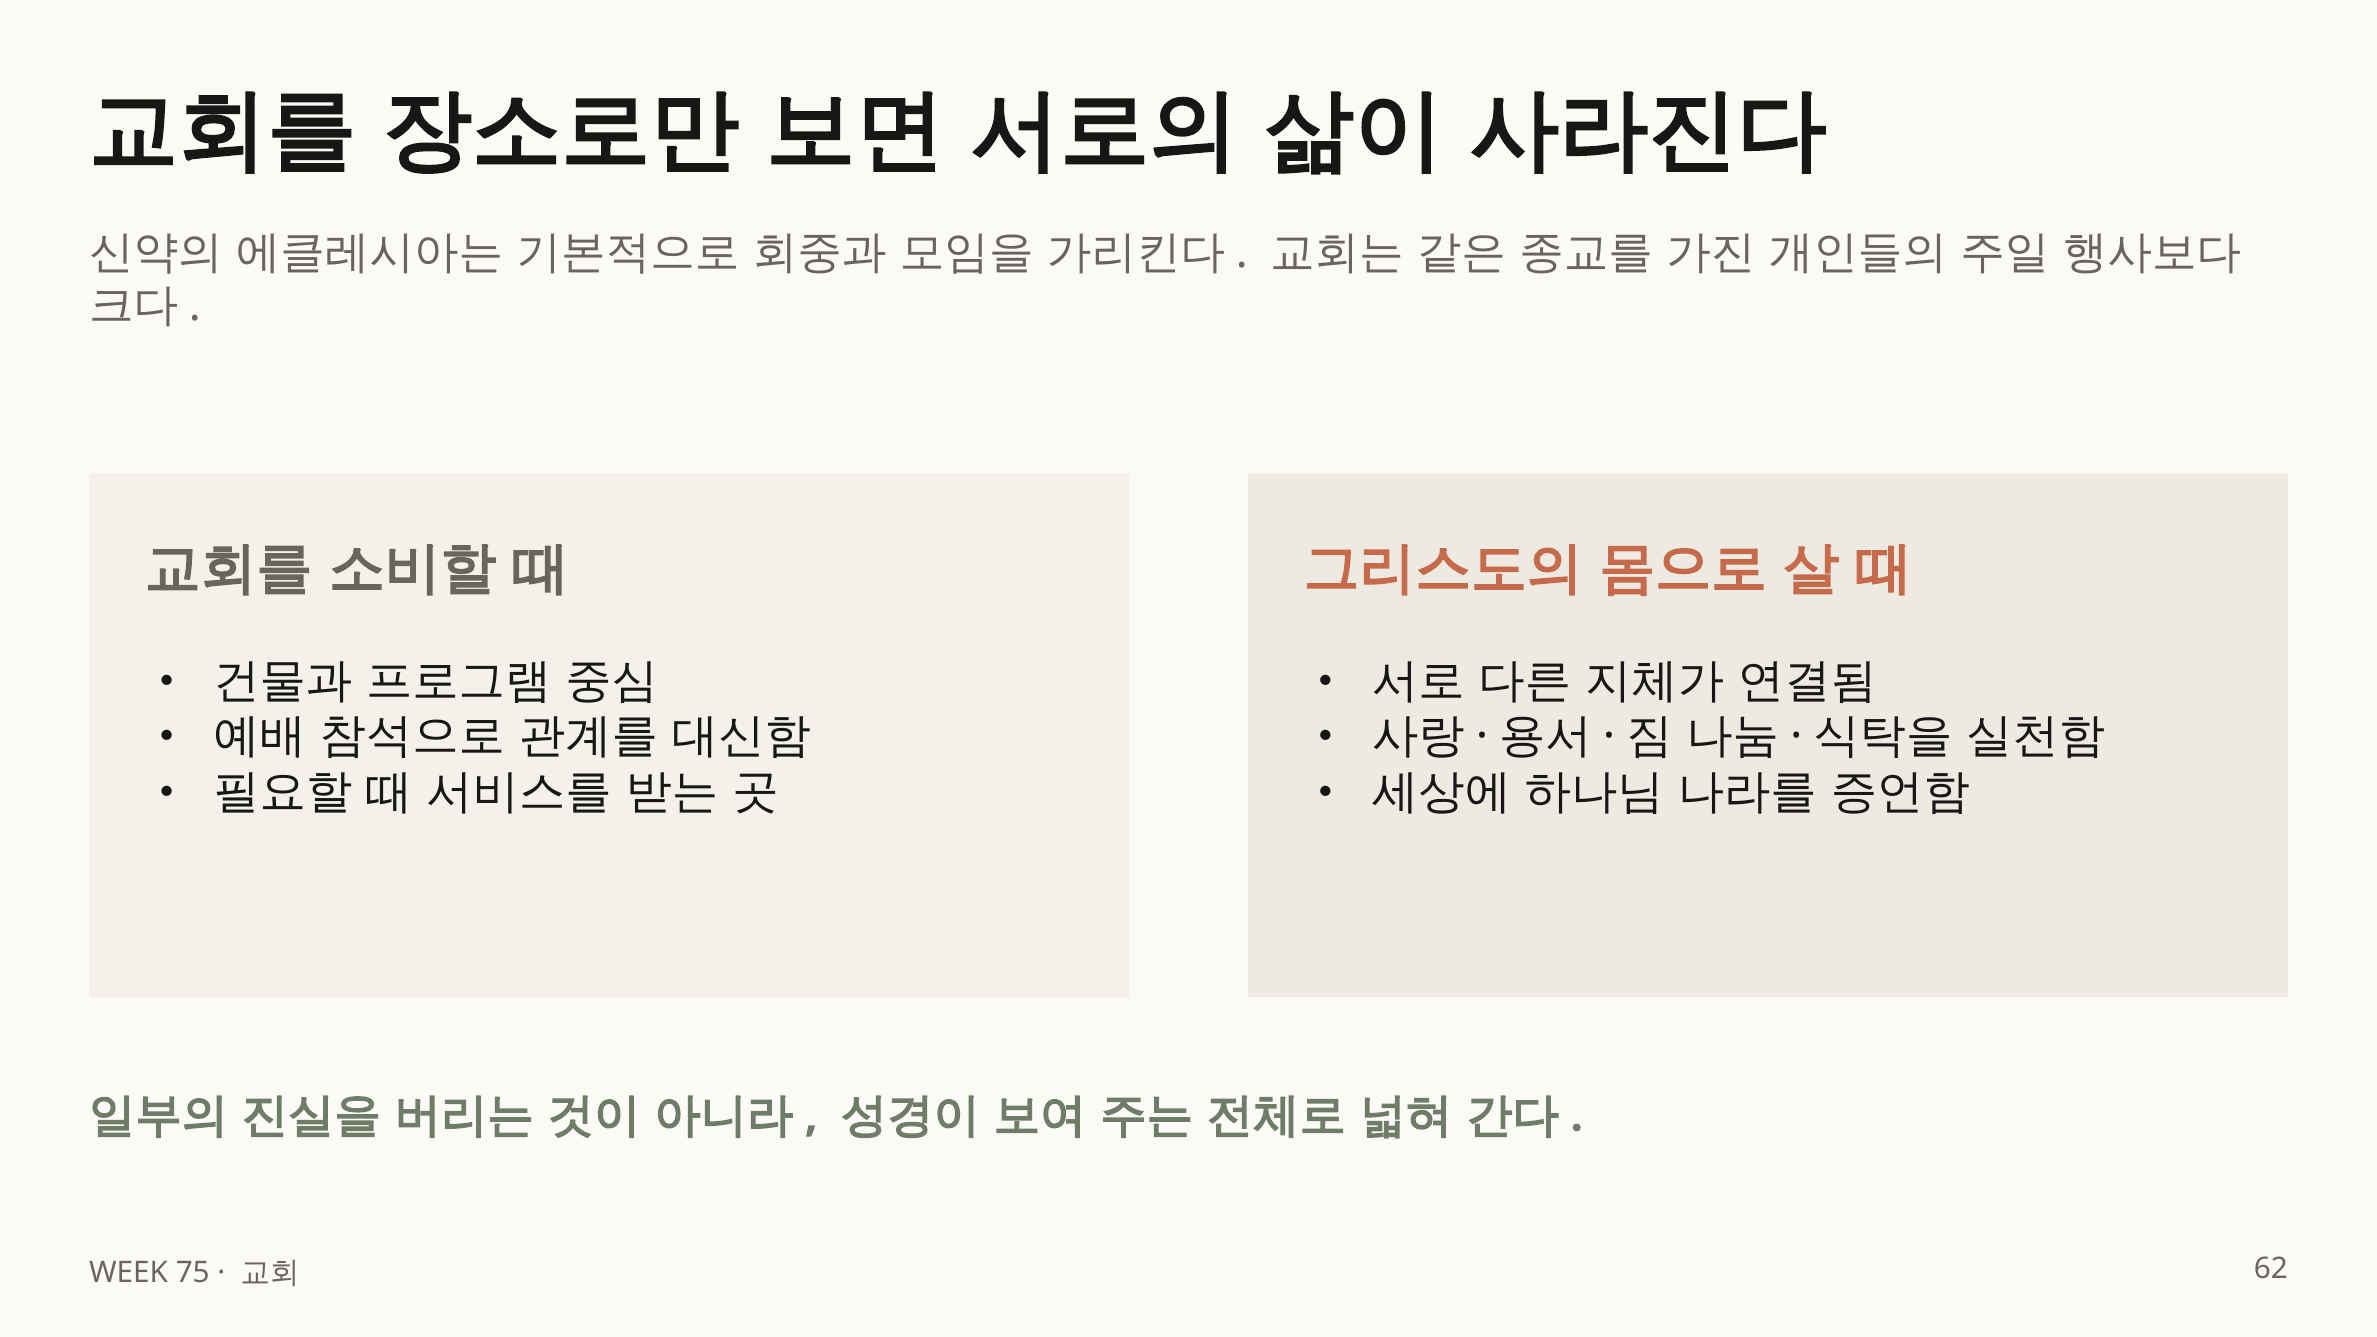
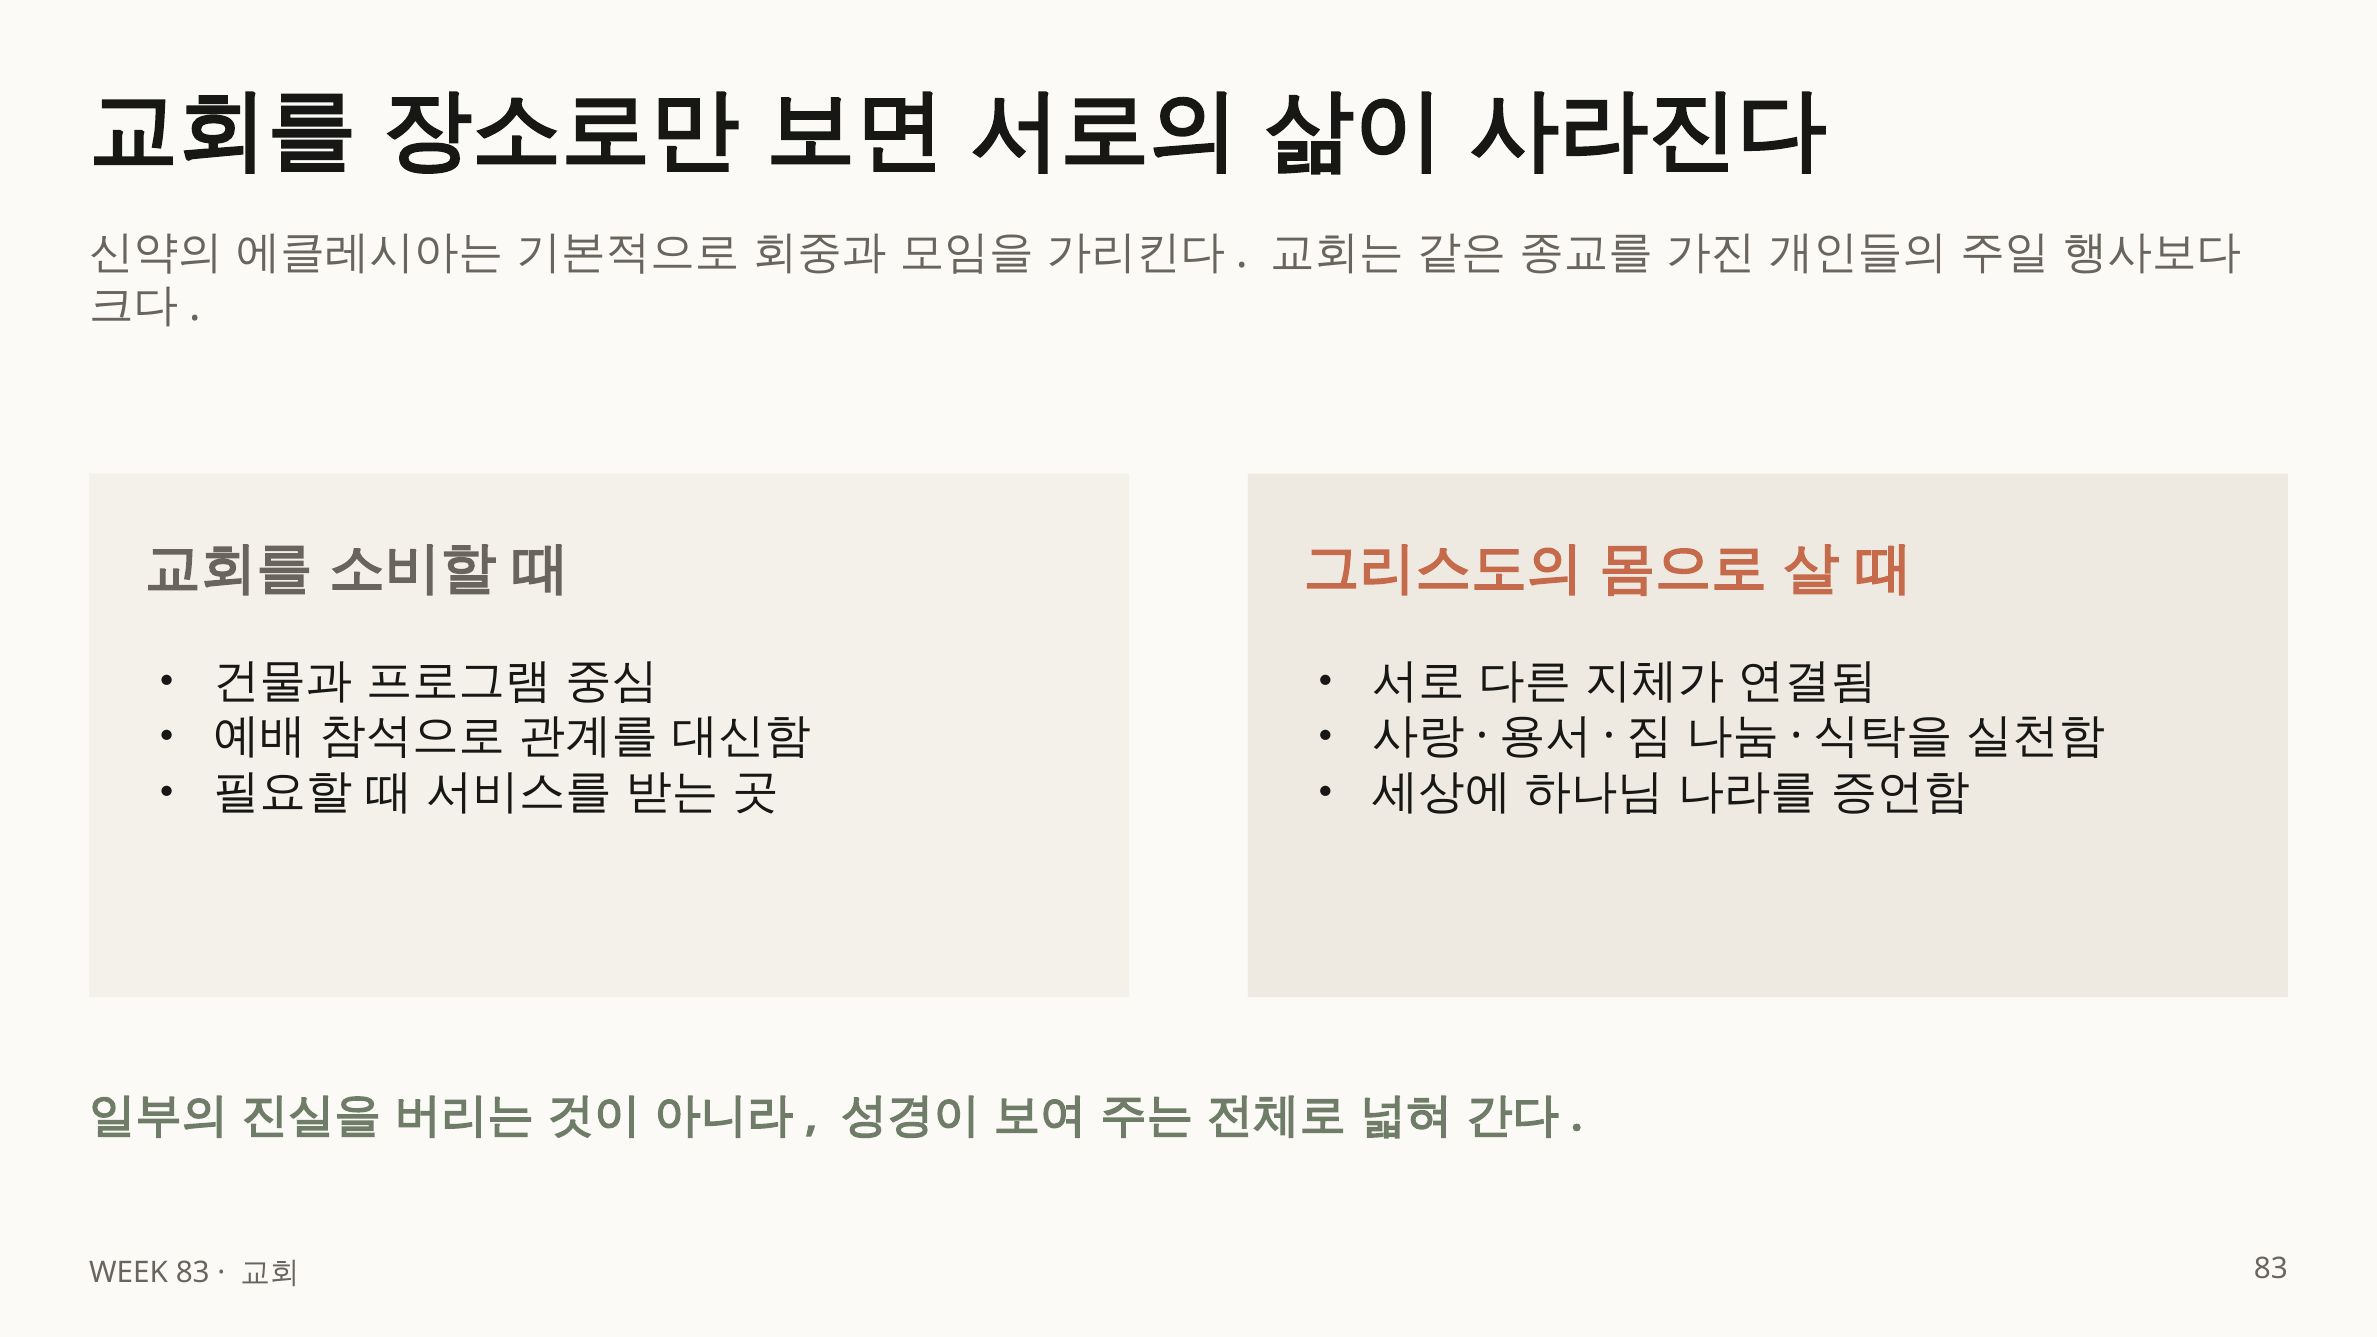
WEEK 75: 75 -> 83 (193, 1273)
62: 62 -> 83 (2271, 1269)
